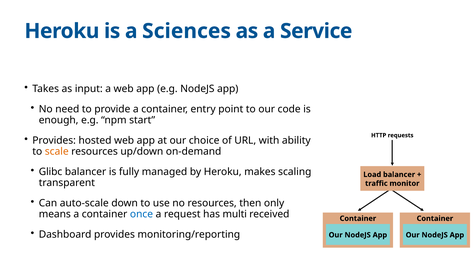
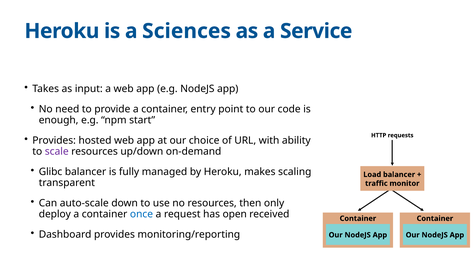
scale colour: orange -> purple (57, 151)
means: means -> deploy (55, 214)
multi: multi -> open (235, 214)
